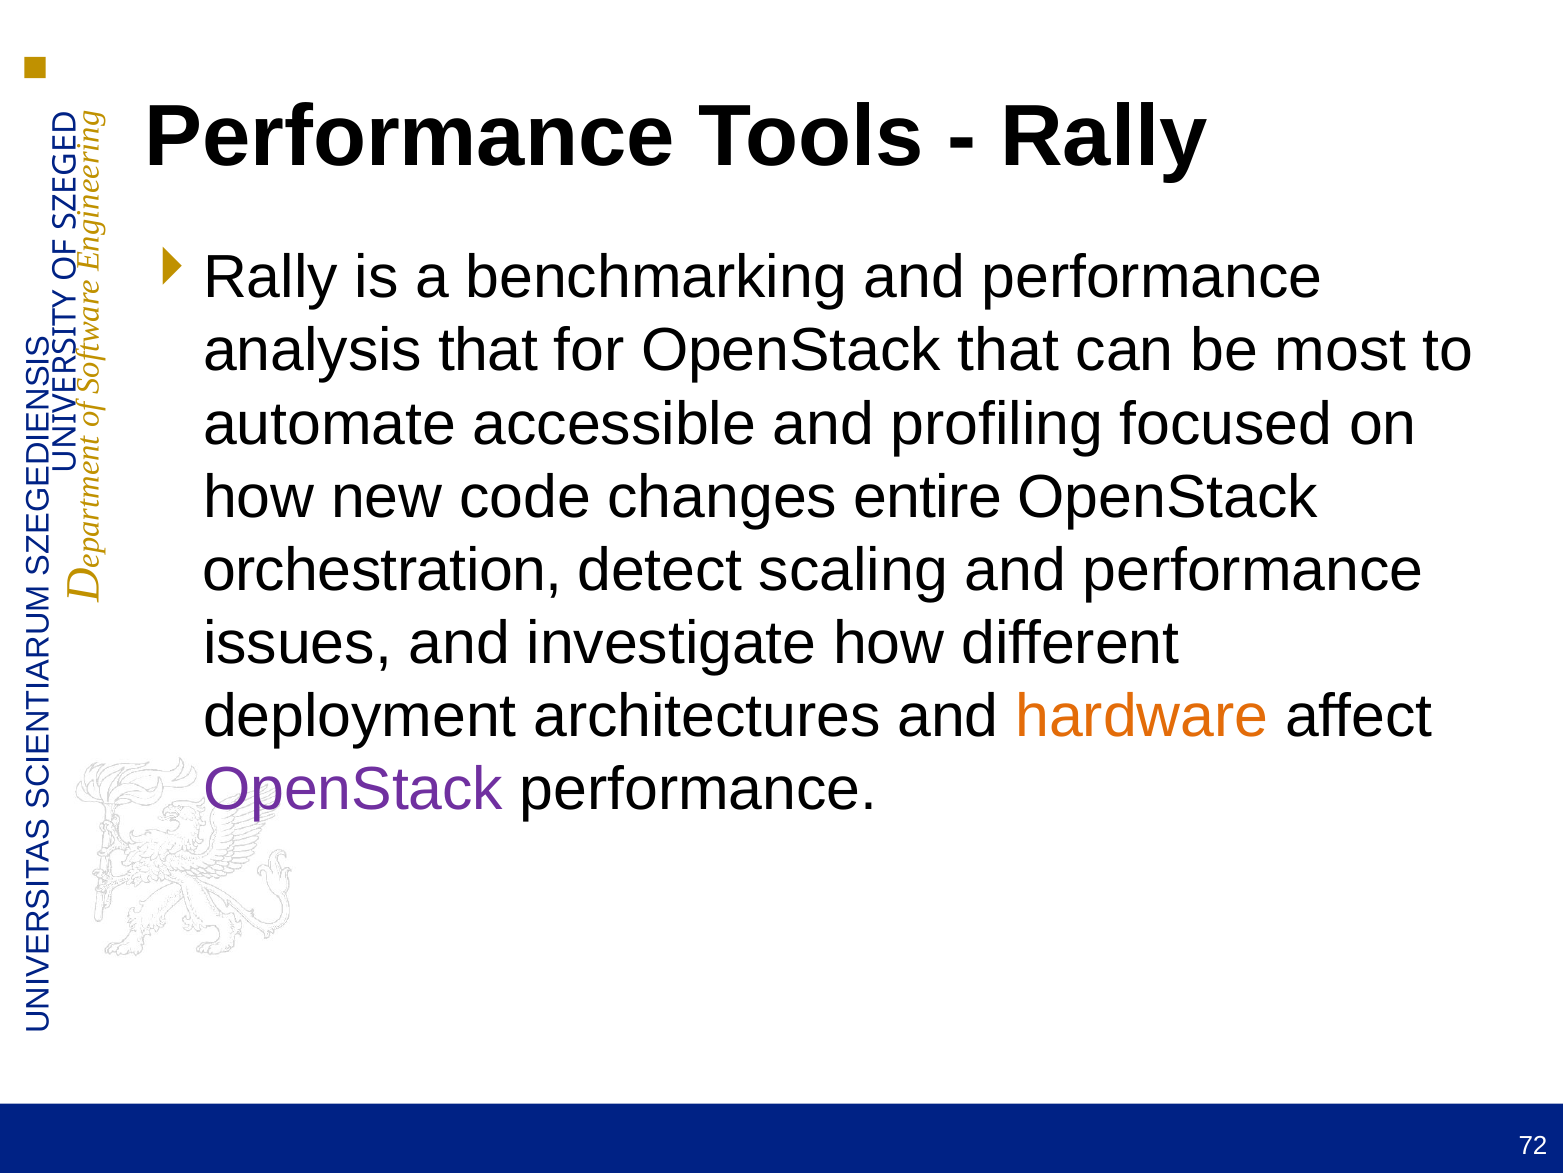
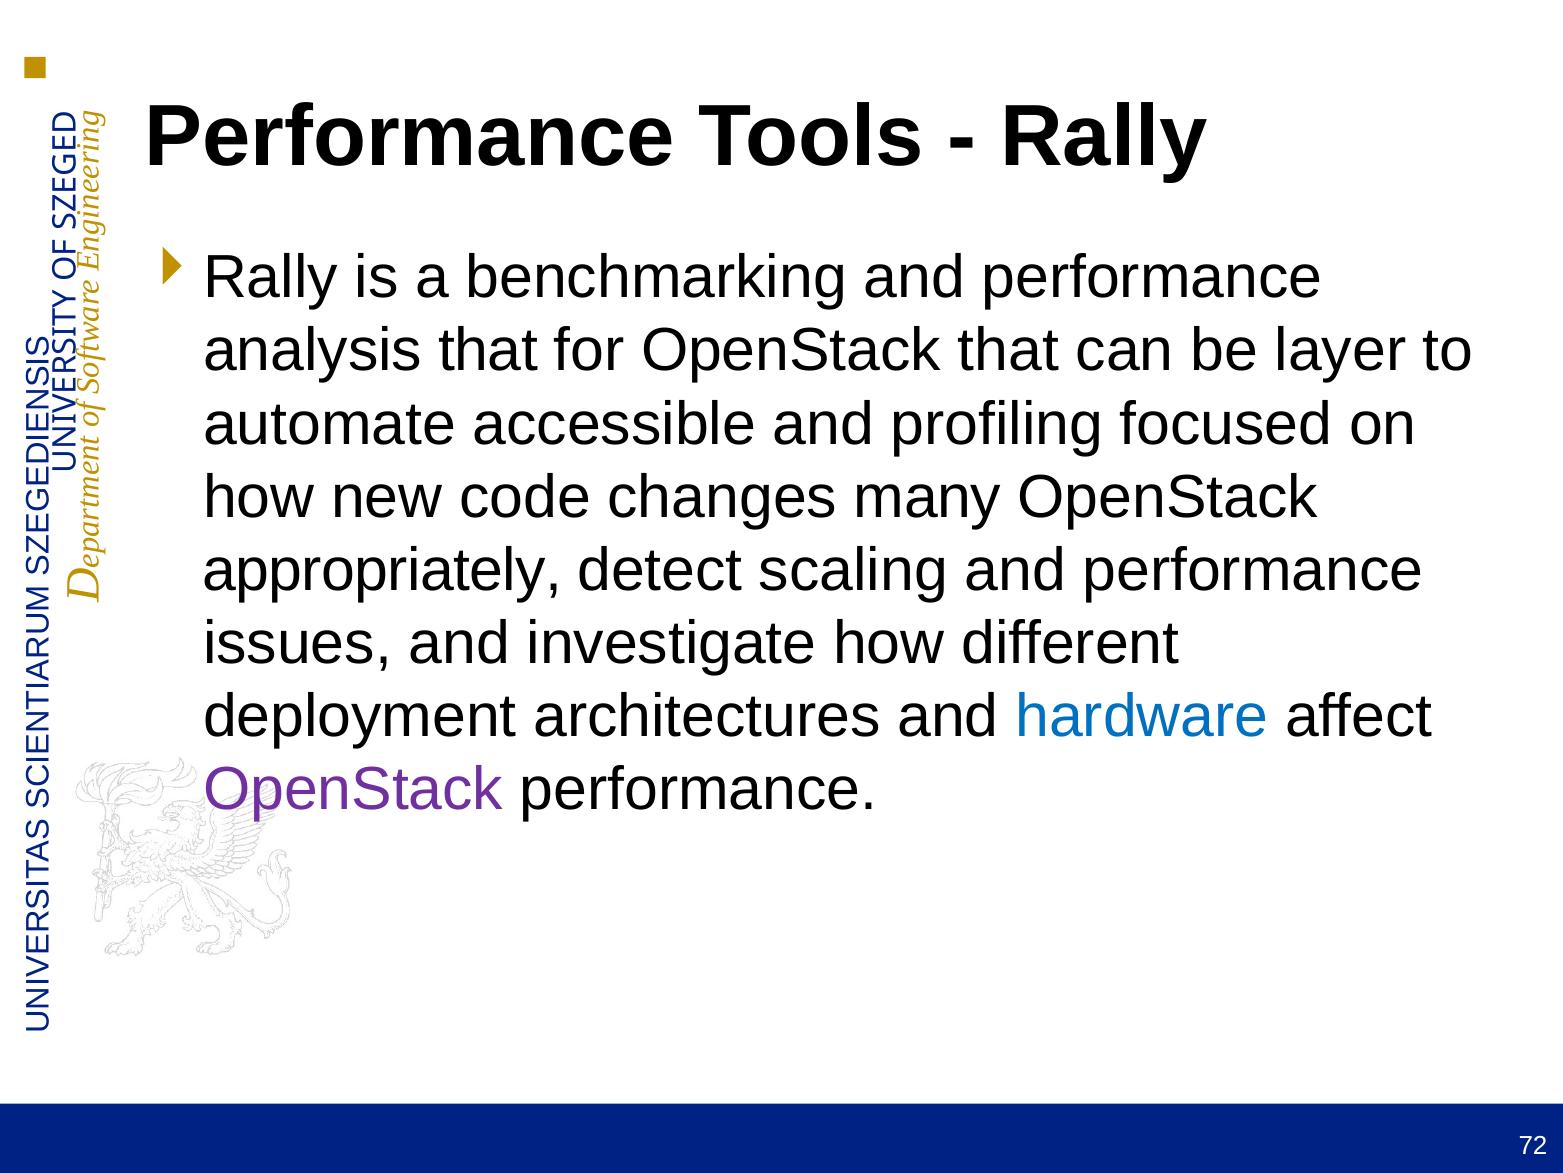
most: most -> layer (1340, 351)
entire: entire -> many (928, 497)
orchestration: orchestration -> appropriately (382, 570)
hardware colour: orange -> blue (1142, 716)
